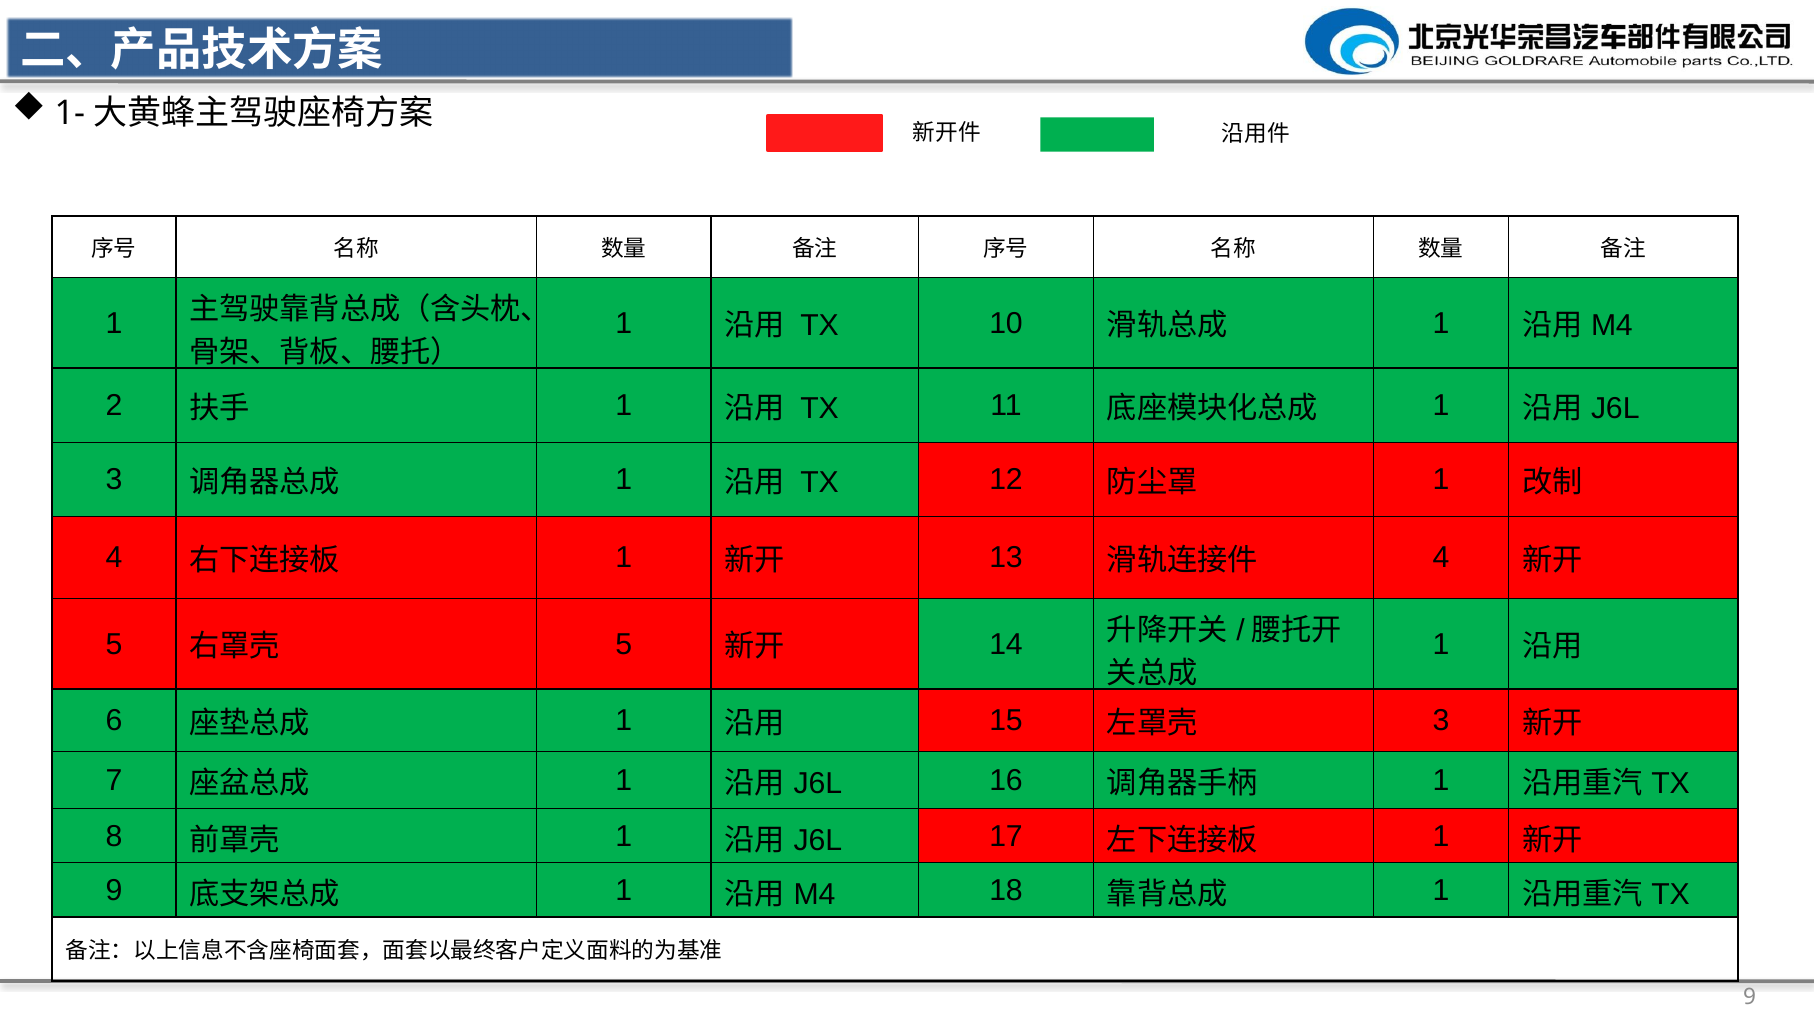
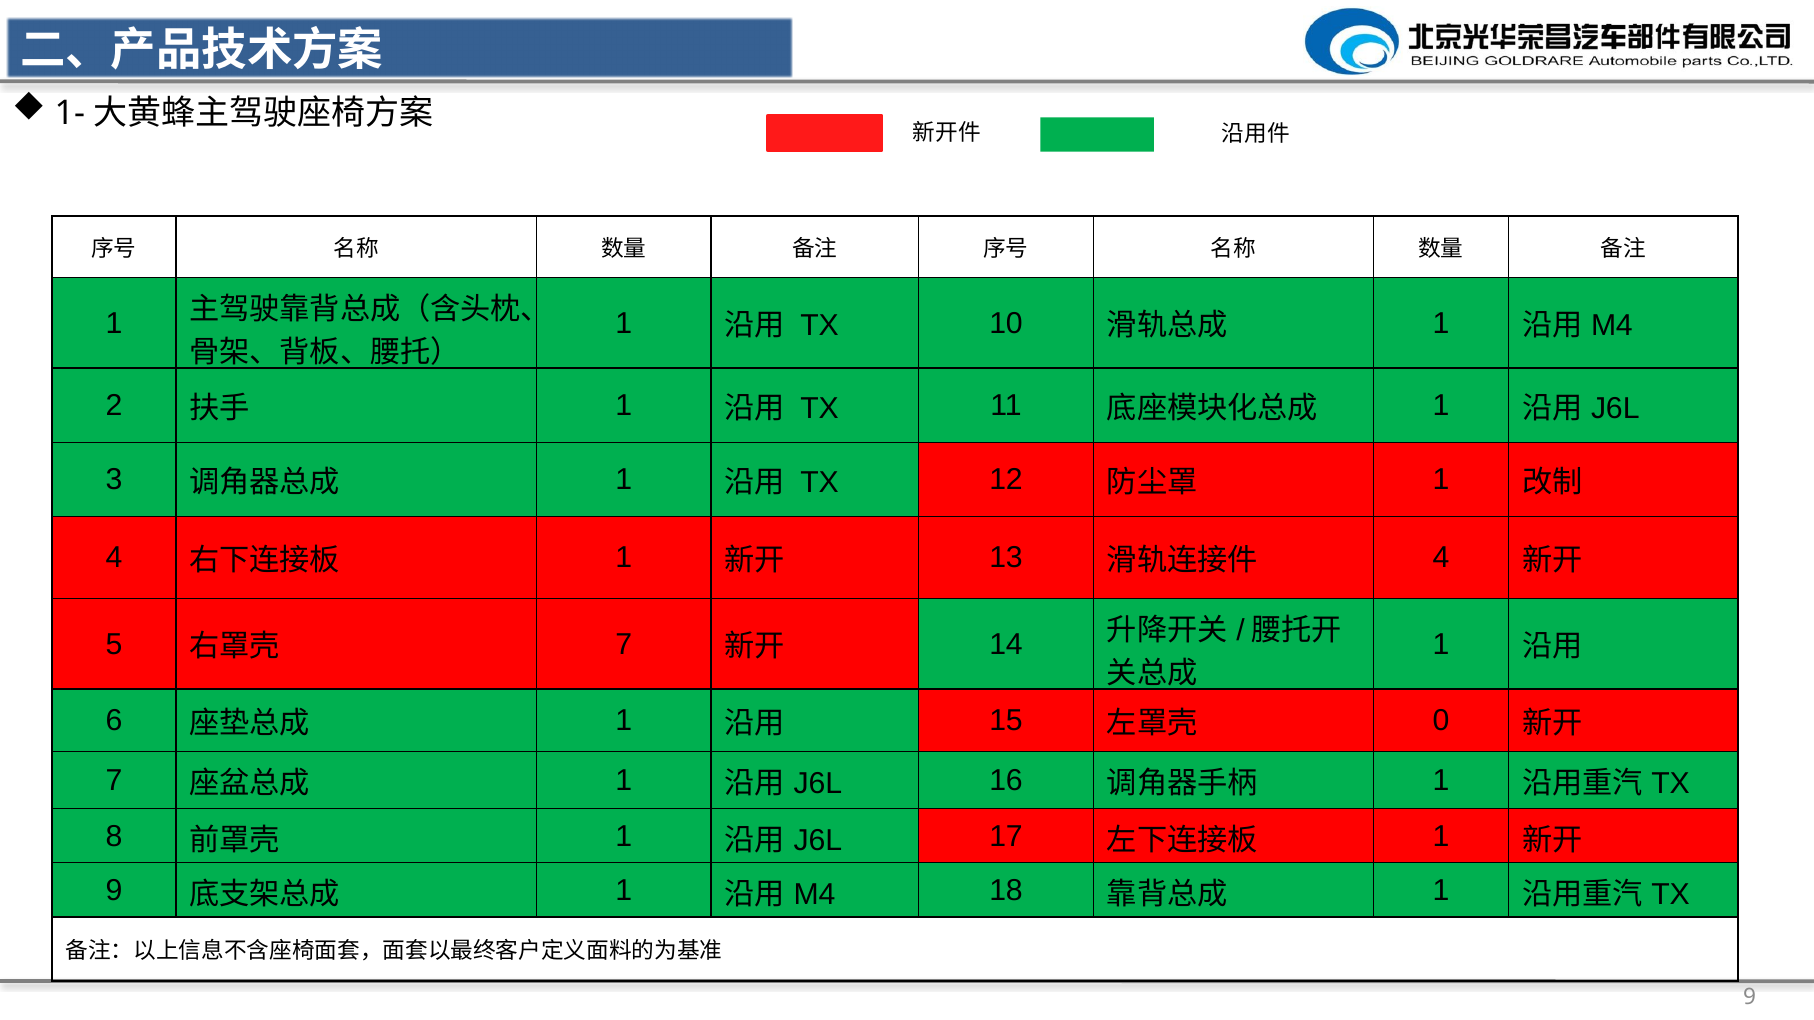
5: 5 -> 7 (624, 645)
3: 3 -> 0 (1441, 721)
